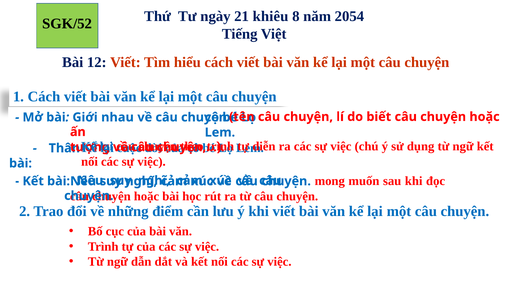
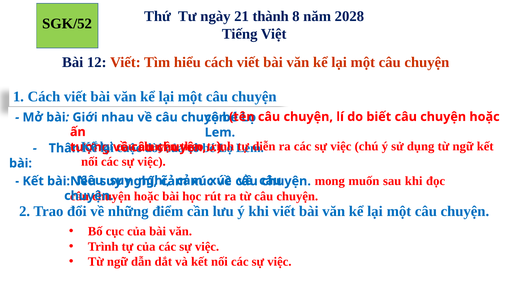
khiêu: khiêu -> thành (271, 16)
2054: 2054 -> 2028 (349, 16)
